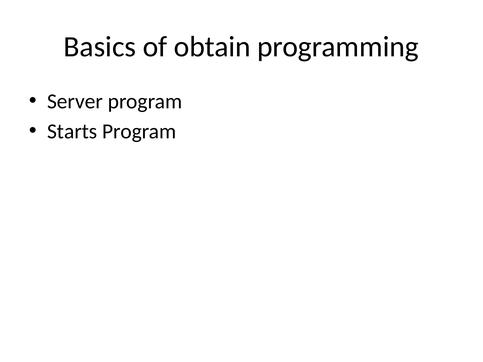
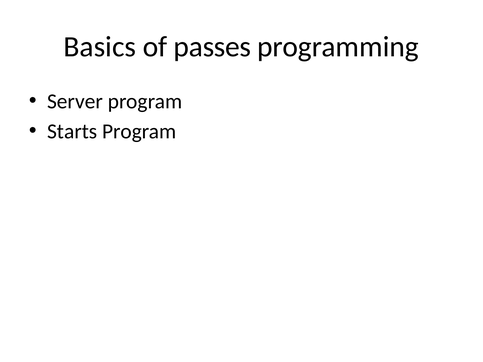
obtain: obtain -> passes (212, 47)
